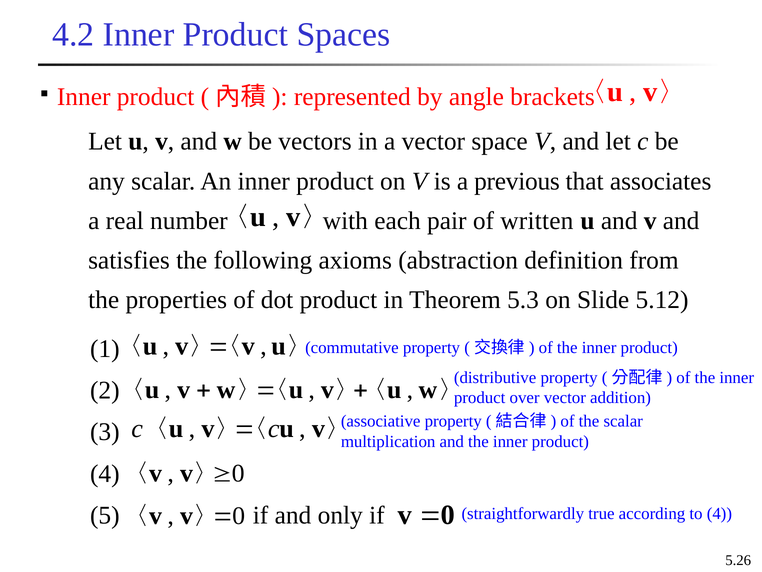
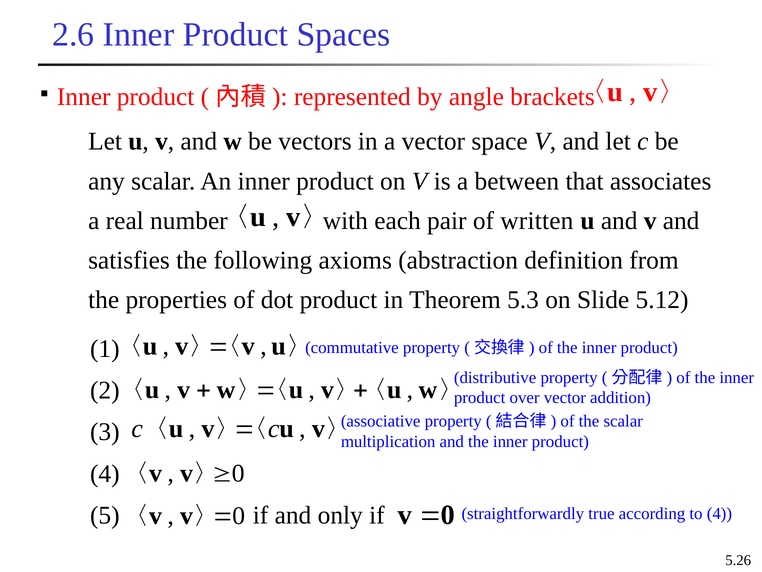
4.2: 4.2 -> 2.6 (73, 35)
previous: previous -> between (517, 181)
